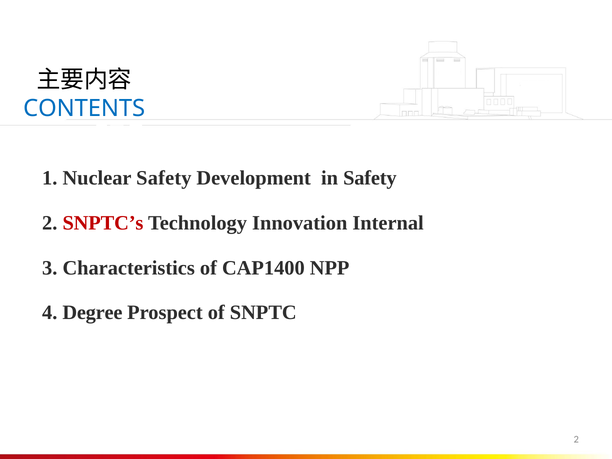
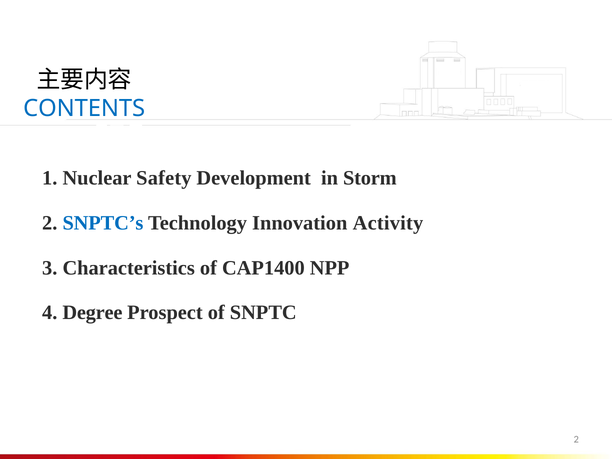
in Safety: Safety -> Storm (370, 178)
SNPTC’s colour: red -> blue (103, 223)
Internal: Internal -> Activity (388, 223)
